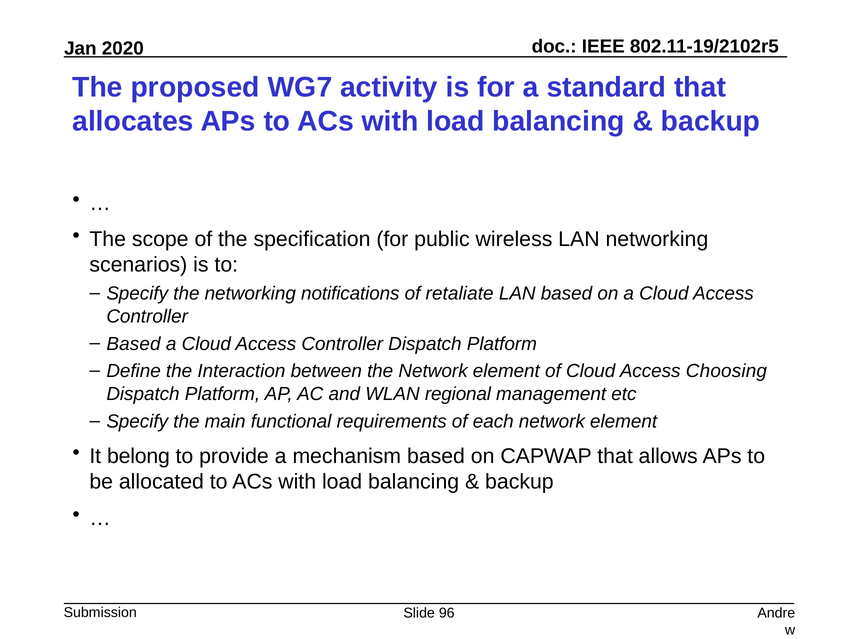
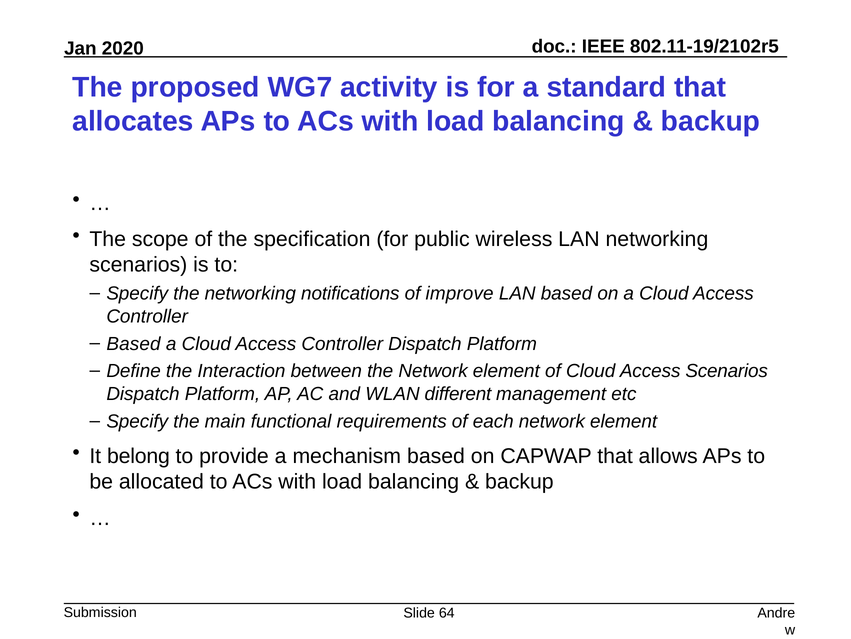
retaliate: retaliate -> improve (460, 293)
Access Choosing: Choosing -> Scenarios (727, 371)
regional: regional -> different (458, 393)
96: 96 -> 64 (447, 612)
